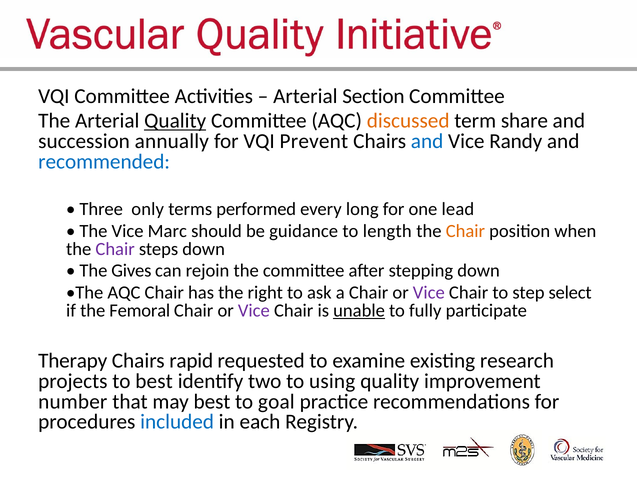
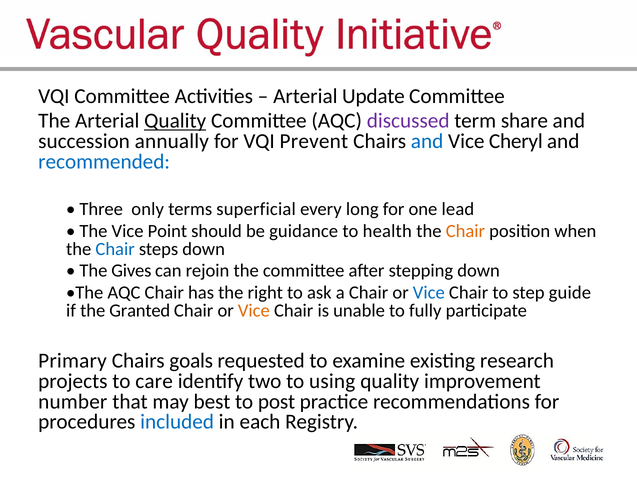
Section: Section -> Update (373, 96)
discussed colour: orange -> purple (408, 121)
Randy: Randy -> Cheryl (516, 141)
performed: performed -> superficial (256, 209)
Marc: Marc -> Point (167, 231)
length: length -> health (387, 231)
Chair colour: purple -> blue (115, 249)
Vice colour: purple -> blue (429, 292)
select: select -> guide (570, 292)
Femoral: Femoral -> Granted (140, 310)
Vice colour: purple -> orange (254, 310)
unable underline: present -> none (359, 310)
Therapy: Therapy -> Primary (73, 361)
rapid: rapid -> goals (191, 361)
to best: best -> care (154, 381)
goal: goal -> post (277, 401)
